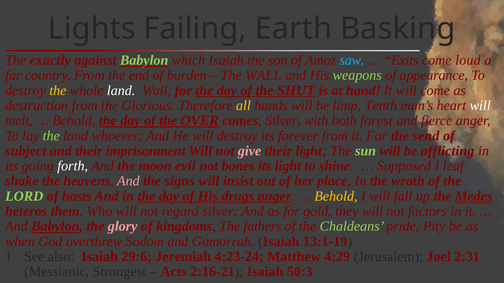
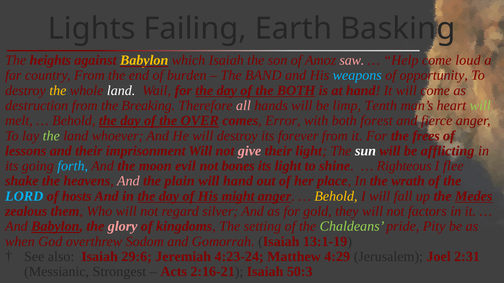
exactly: exactly -> heights (50, 60)
Babylon colour: light green -> yellow (144, 60)
saw colour: light blue -> pink (352, 60)
Exits: Exits -> Help (401, 60)
WALL: WALL -> BAND (263, 76)
weapons colour: light green -> light blue (357, 76)
appearance: appearance -> opportunity (434, 76)
the SHUT: SHUT -> BOTH (296, 91)
Glorious: Glorious -> Breaking (148, 106)
all colour: yellow -> pink (243, 106)
will colour: white -> light green (480, 106)
comes Silver: Silver -> Error (283, 121)
send: send -> frees (426, 136)
subject: subject -> lessons (26, 151)
sun colour: light green -> white (365, 151)
forth colour: white -> light blue (73, 166)
Supposed: Supposed -> Righteous (404, 166)
leaf: leaf -> flee (453, 166)
signs: signs -> plain (180, 181)
will insist: insist -> hand (238, 181)
LORD colour: light green -> light blue (24, 196)
drugs: drugs -> might (238, 196)
heteros: heteros -> zealous (26, 212)
fathers: fathers -> setting (262, 227)
